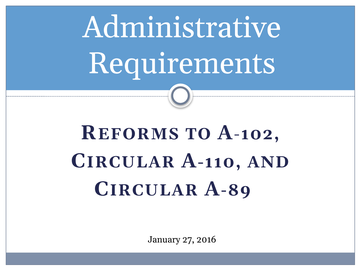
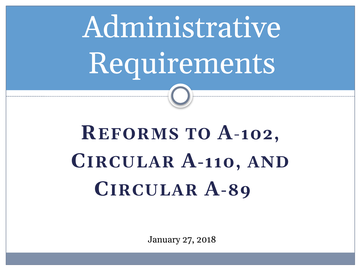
2016: 2016 -> 2018 (206, 239)
